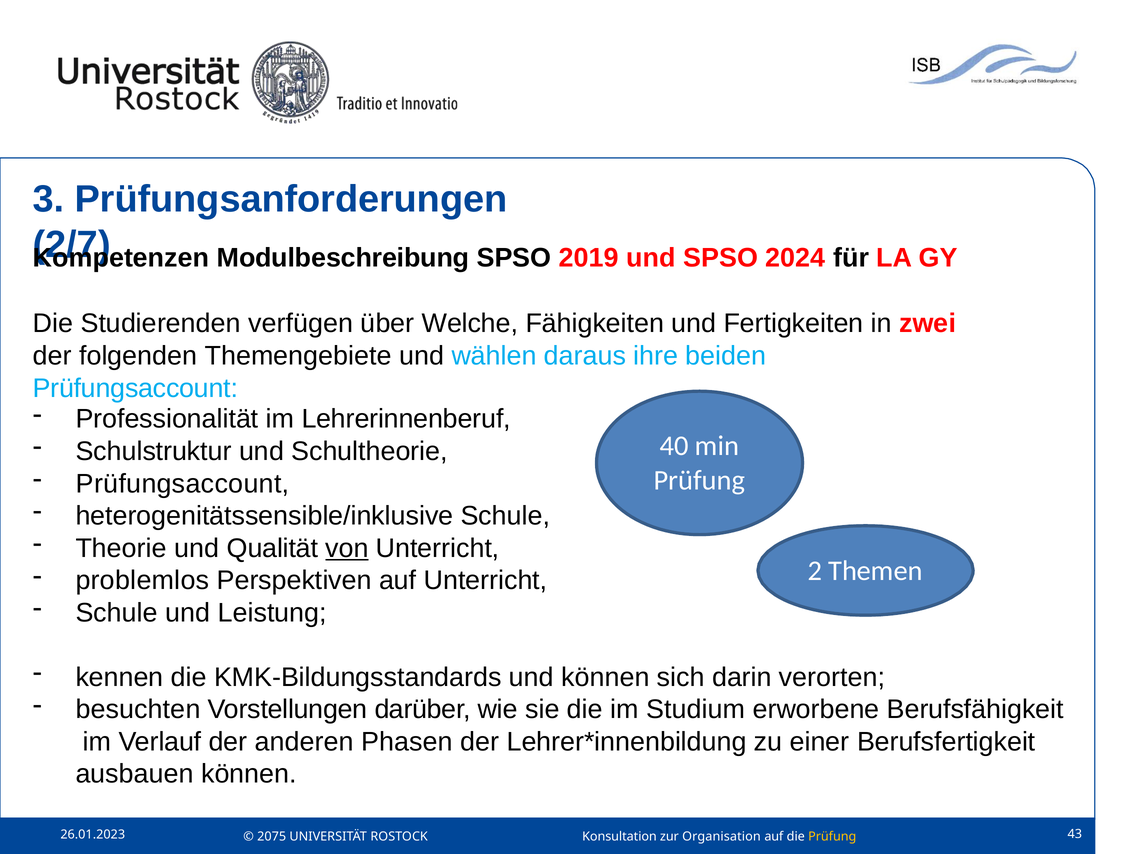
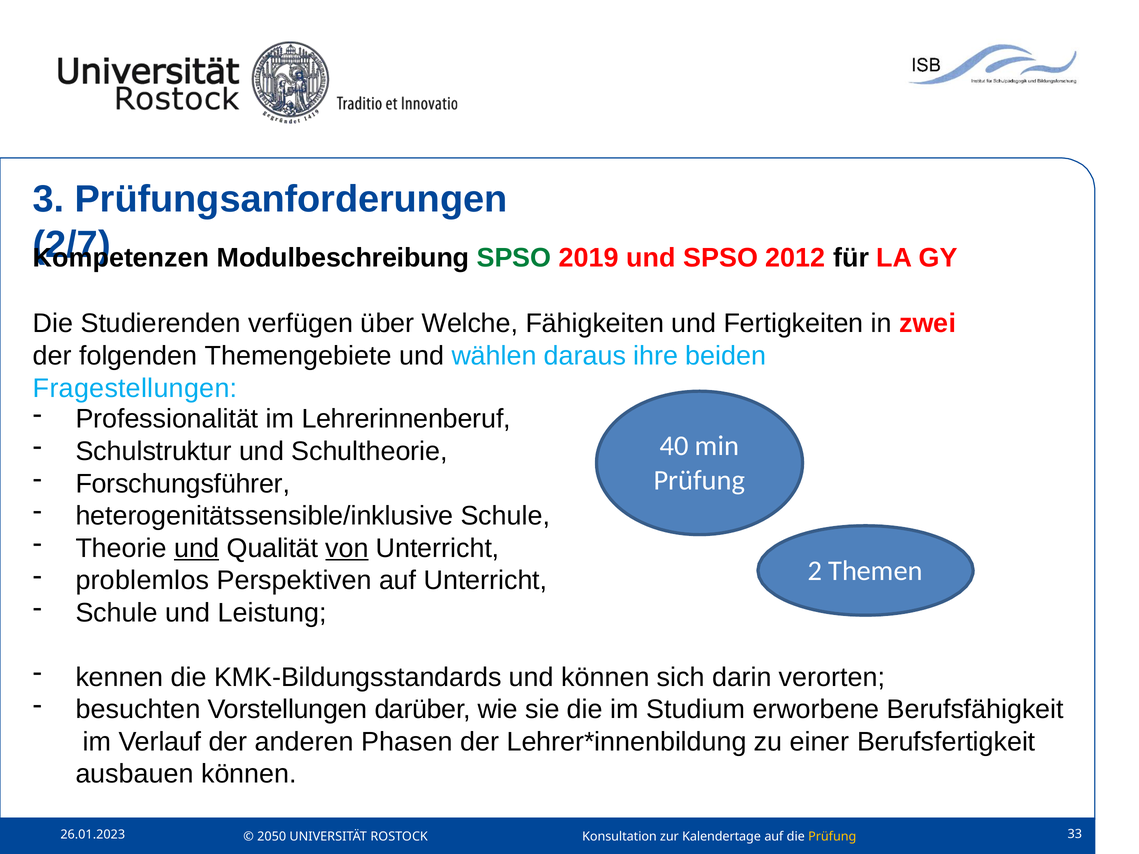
SPSO colour: black -> green (514, 258)
2024: 2024 -> 2012 (795, 258)
Prüfungsaccount: Prüfungsaccount -> Fragestellungen (135, 388)
Prüfungsaccount: Prüfungsaccount -> Forschungsführer (183, 484)
und underline: none -> present (197, 548)
43: 43 -> 33 (1075, 834)
2075: 2075 -> 2050 (272, 837)
Organisation: Organisation -> Kalendertage (722, 837)
